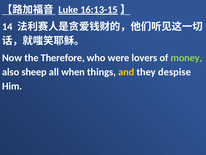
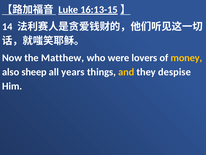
Therefore: Therefore -> Matthew (63, 58)
money colour: light green -> yellow (186, 58)
when: when -> years (73, 72)
